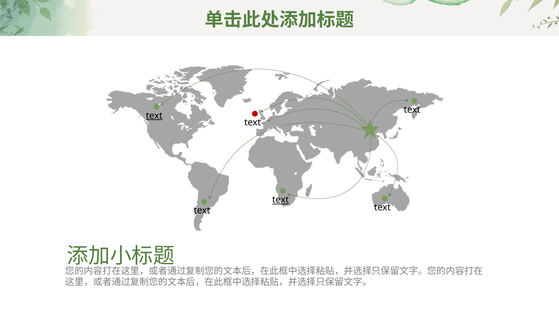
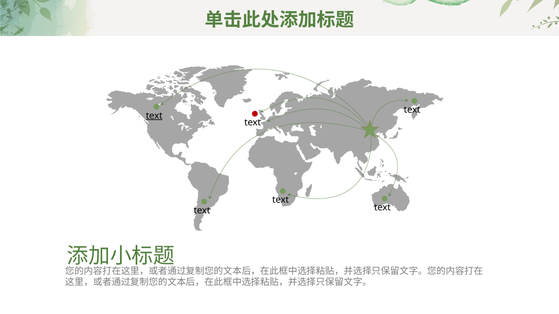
text underline: present -> none (281, 200)
